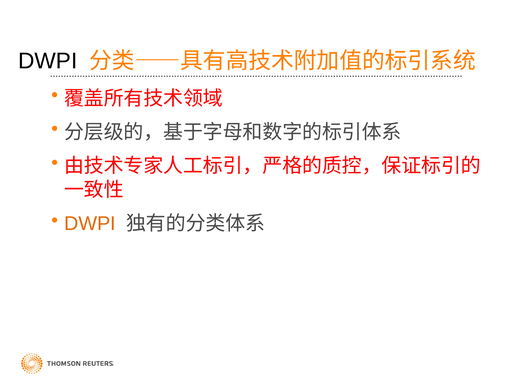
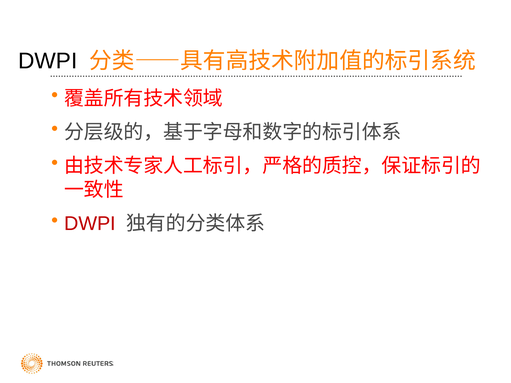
DWPI colour: orange -> red (90, 224)
